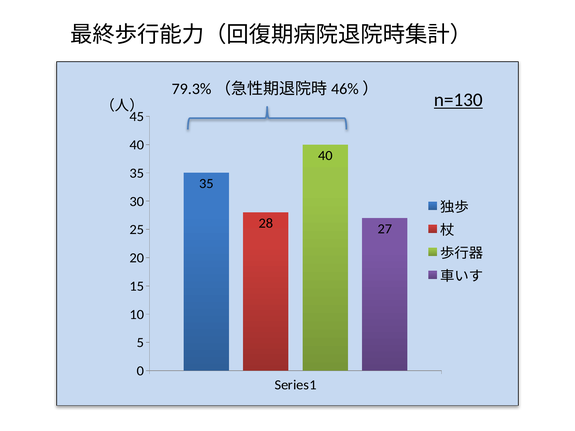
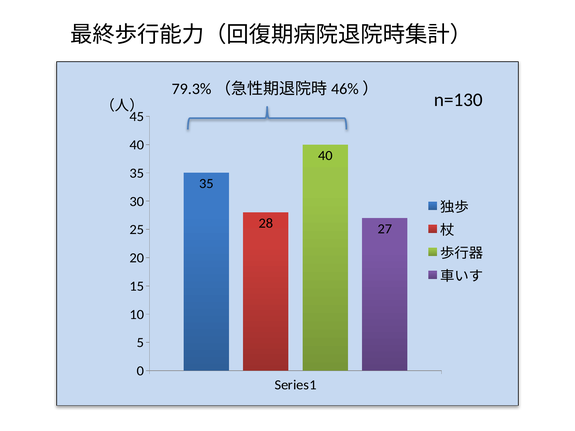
n=130 underline: present -> none (458, 100)
